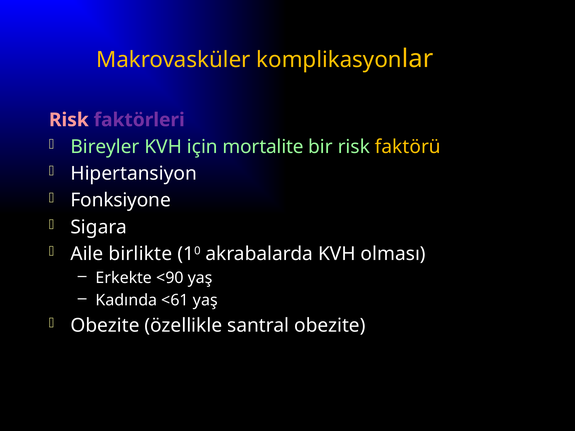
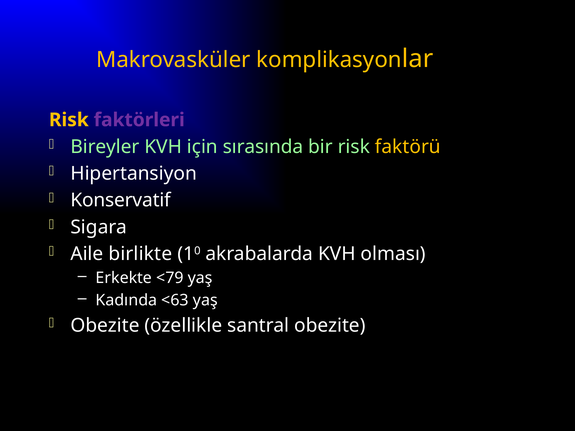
Risk colour: pink -> yellow (69, 120)
mortalite: mortalite -> sırasında (263, 147)
Fonksiyone: Fonksiyone -> Konservatif (121, 200)
<90: <90 -> <79 (170, 278)
<61: <61 -> <63 (175, 301)
